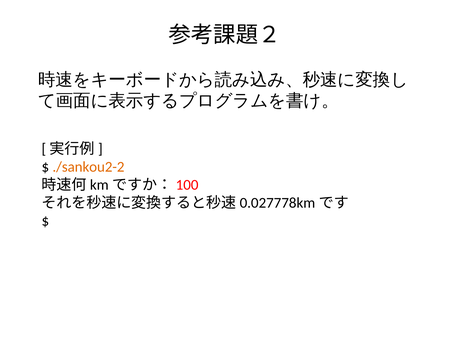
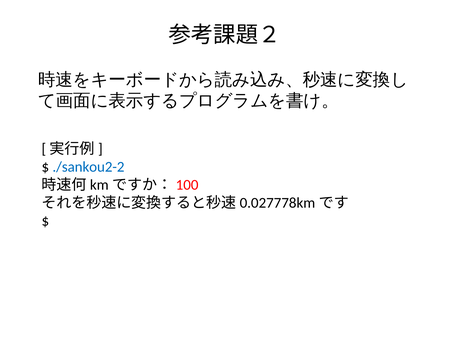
./sankou2-2 colour: orange -> blue (88, 167)
